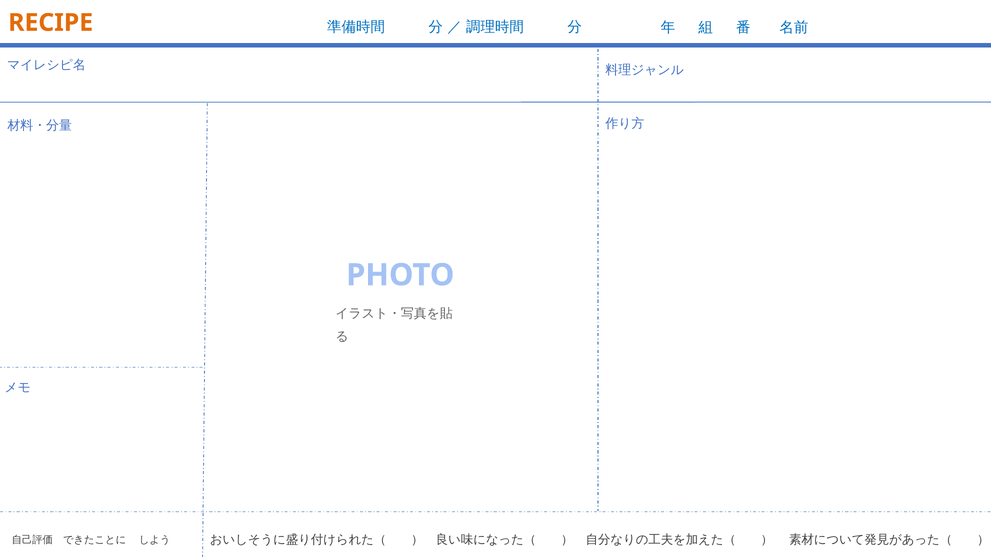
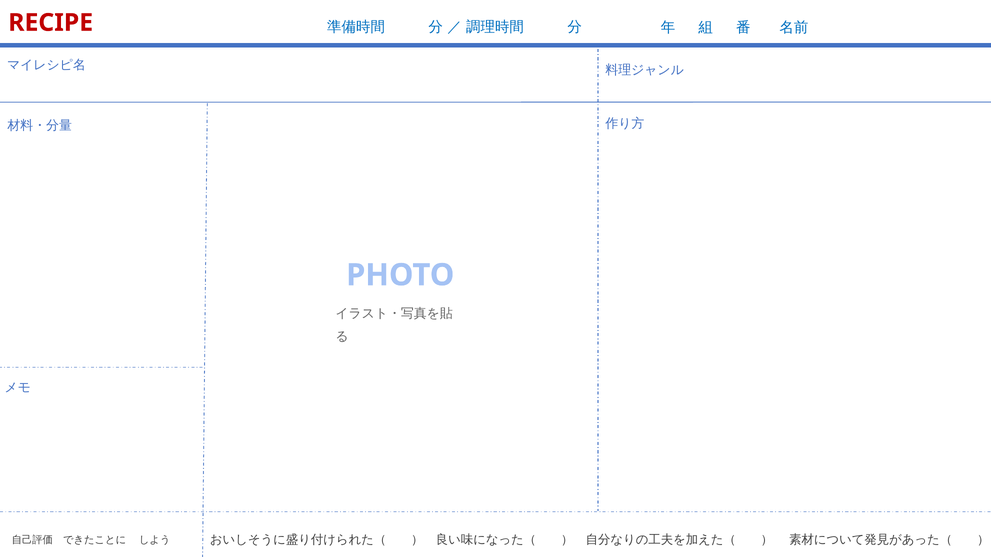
RECIPE colour: orange -> red (51, 23)
